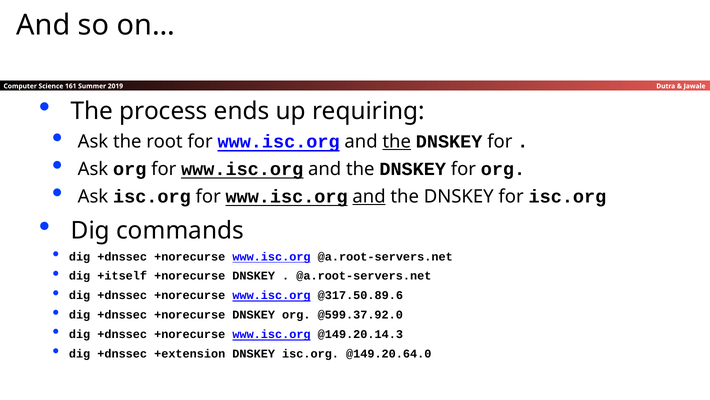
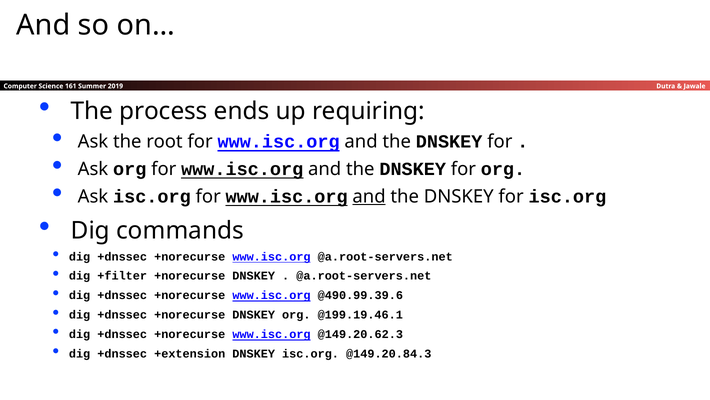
the underline: present -> none (397, 141)
+itself: +itself -> +filter (122, 276)
@317.50.89.6: @317.50.89.6 -> @490.99.39.6 (360, 295)
@599.37.92.0: @599.37.92.0 -> @199.19.46.1 (360, 314)
@149.20.14.3: @149.20.14.3 -> @149.20.62.3 (360, 334)
@149.20.64.0: @149.20.64.0 -> @149.20.84.3 (389, 353)
